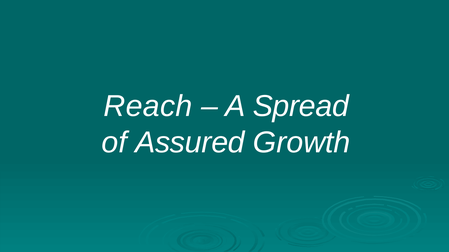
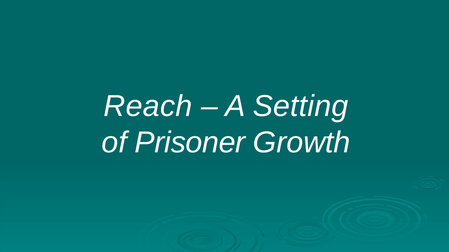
Spread: Spread -> Setting (301, 106)
Assured: Assured -> Prisoner (190, 143)
